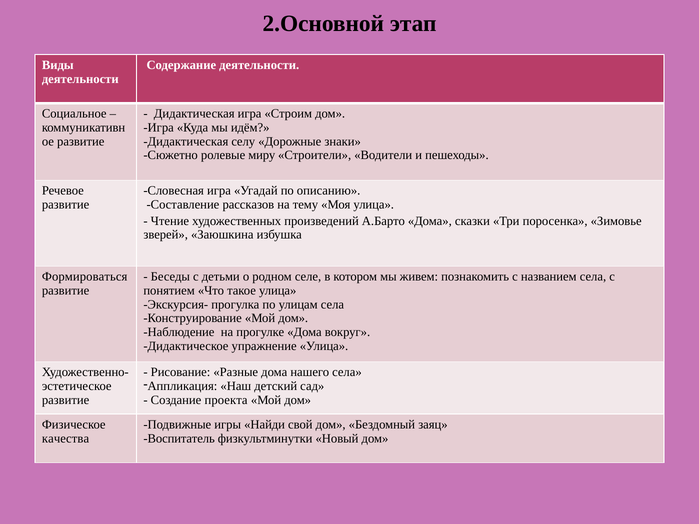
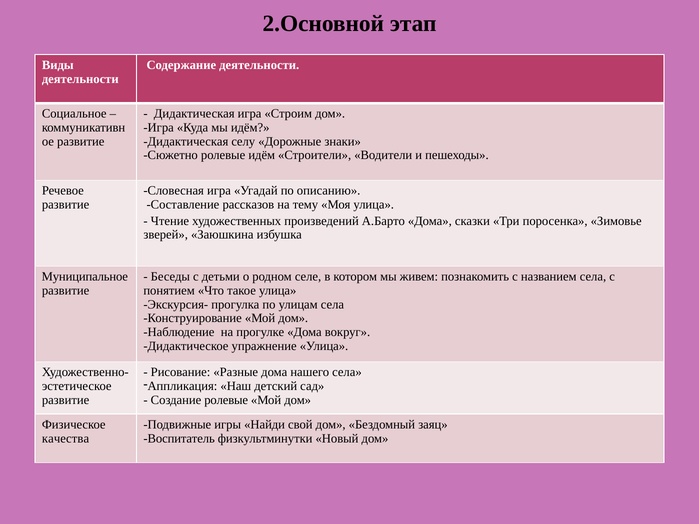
ролевые миру: миру -> идём (262, 155)
Формироваться: Формироваться -> Муниципальное (85, 277)
Создание проекта: проекта -> ролевые (226, 400)
